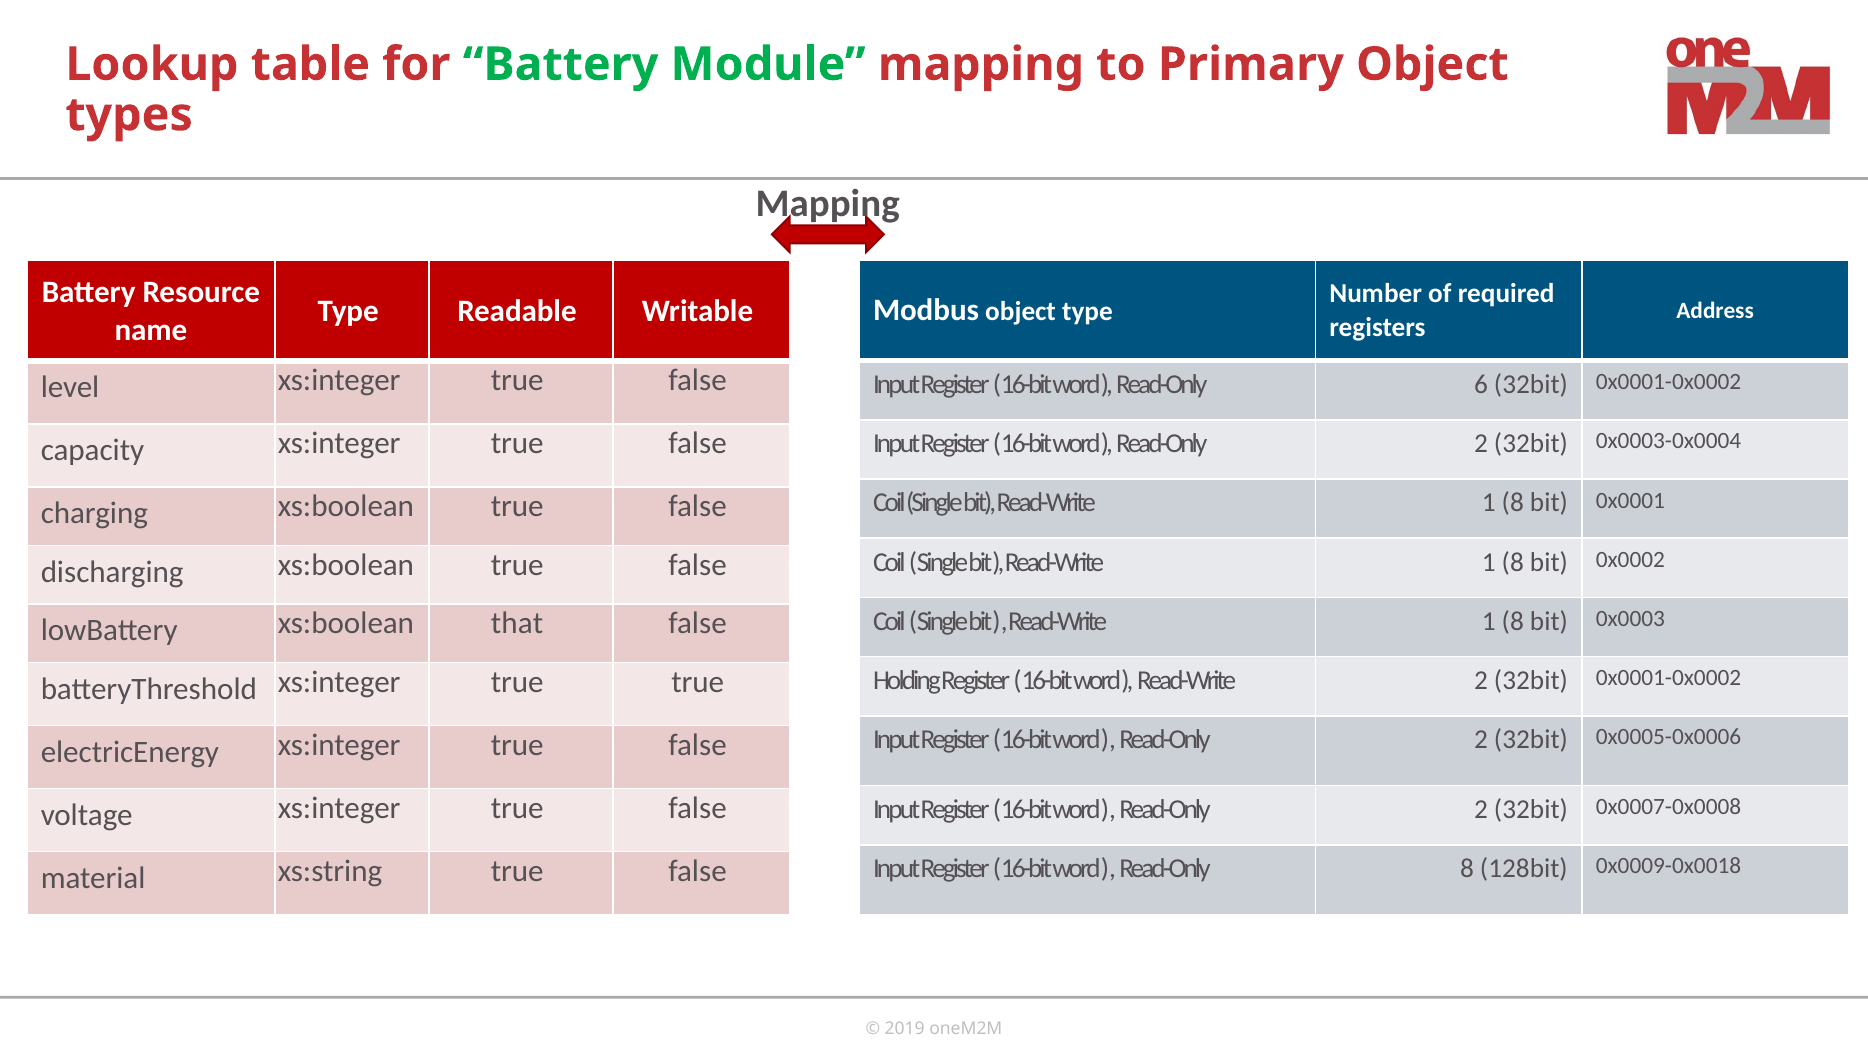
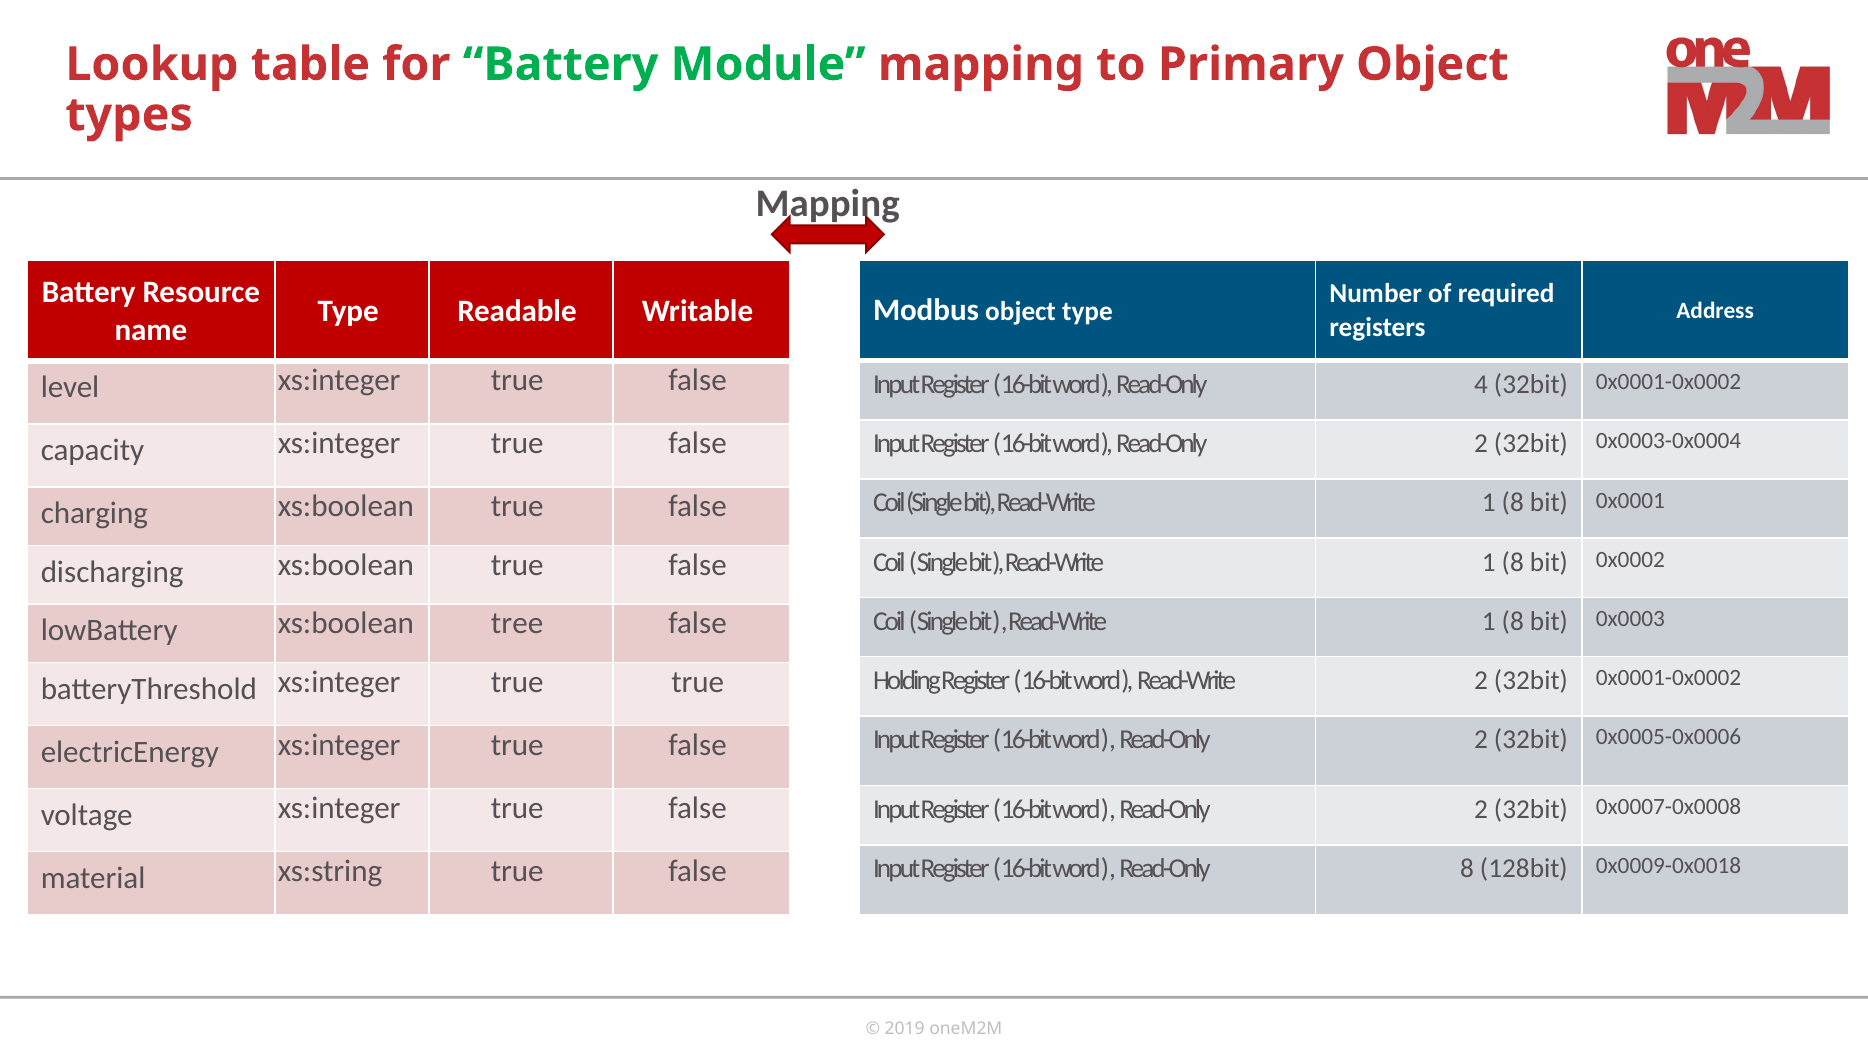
6: 6 -> 4 (1481, 384)
that: that -> tree (517, 623)
